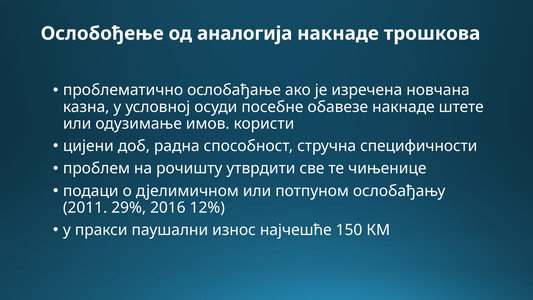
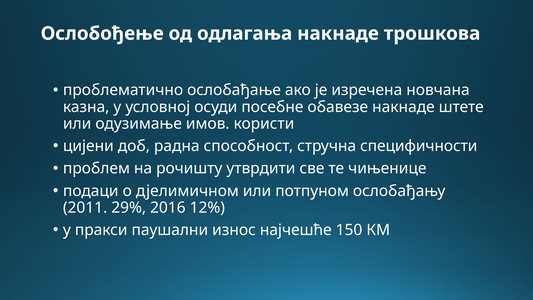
аналогија: аналогија -> одлагања (245, 33)
